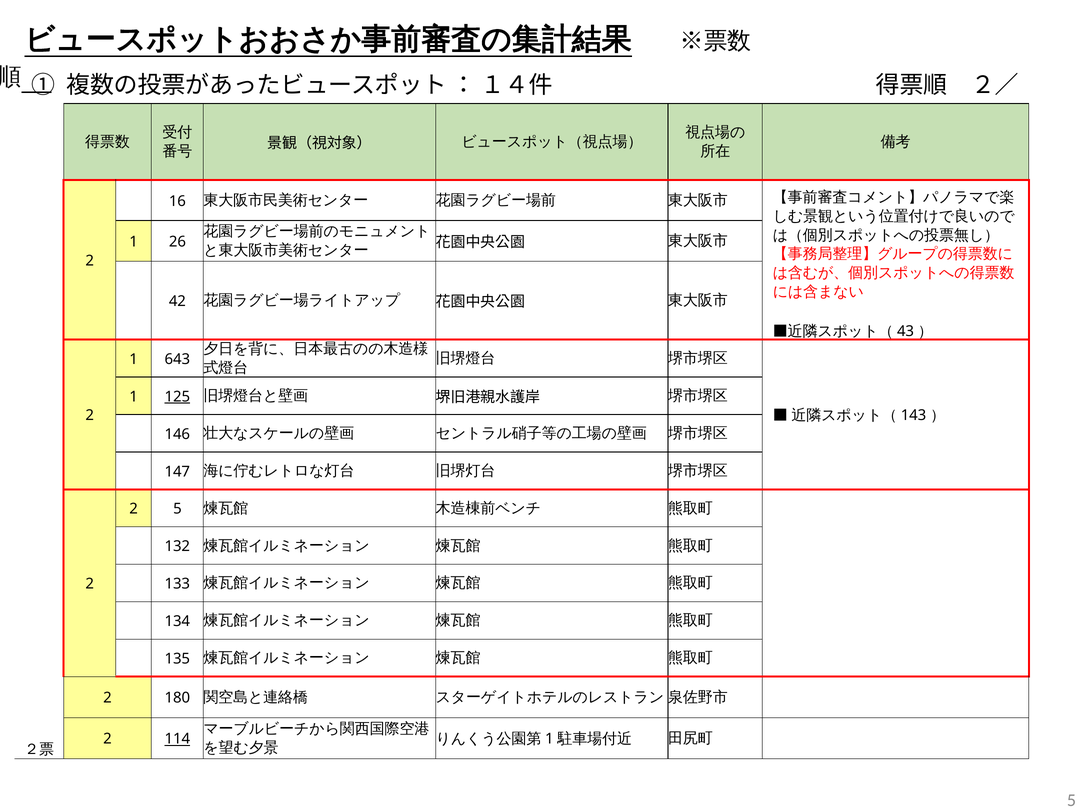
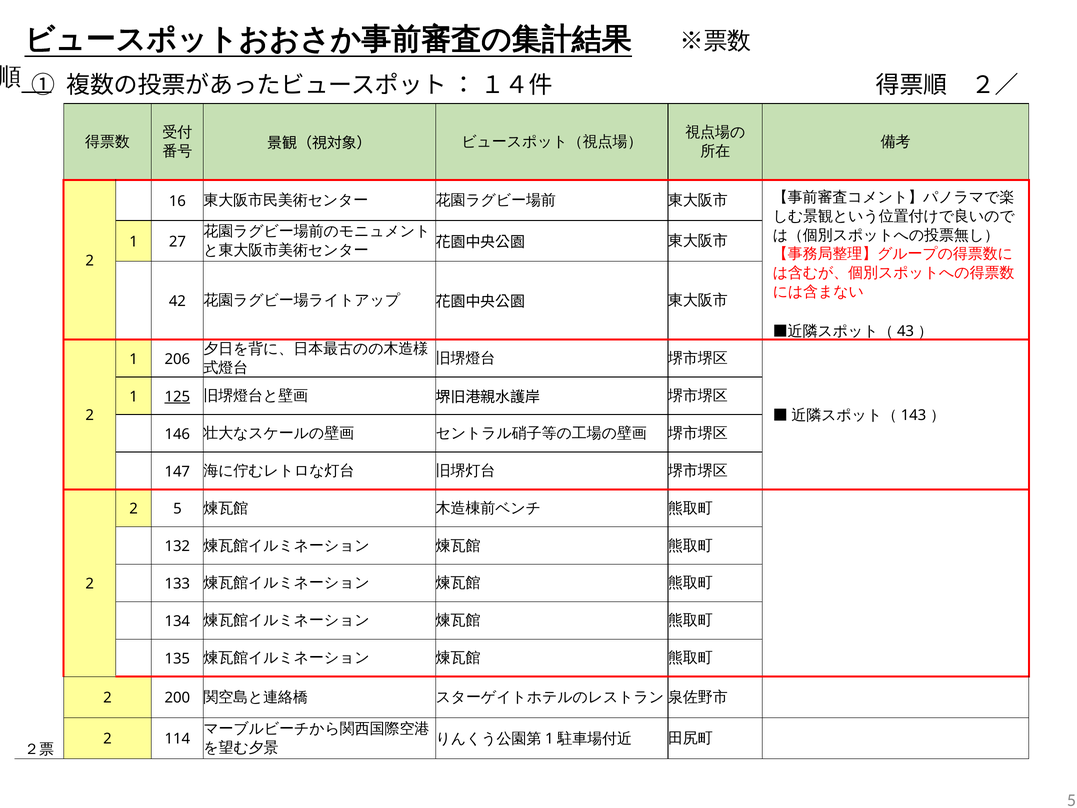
26: 26 -> 27 (177, 242)
643: 643 -> 206 (177, 359)
180: 180 -> 200 (177, 698)
114 underline: present -> none (177, 739)
